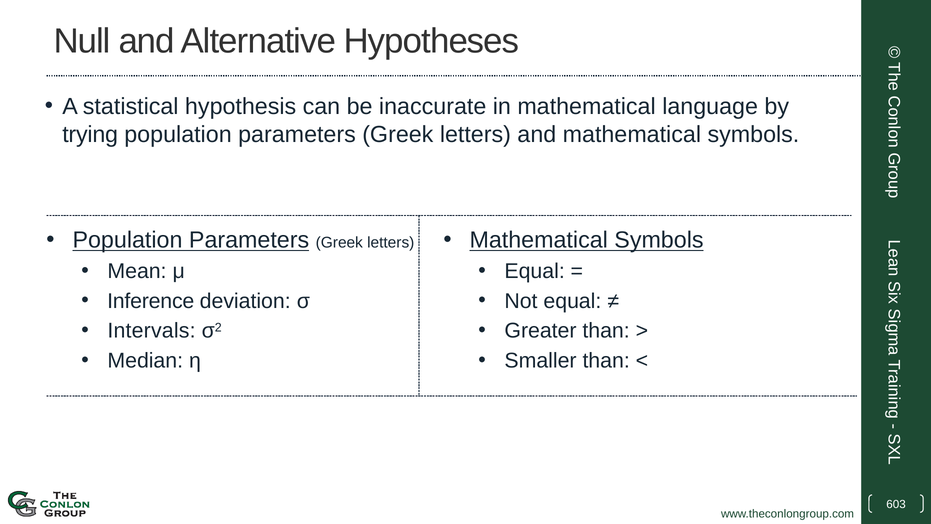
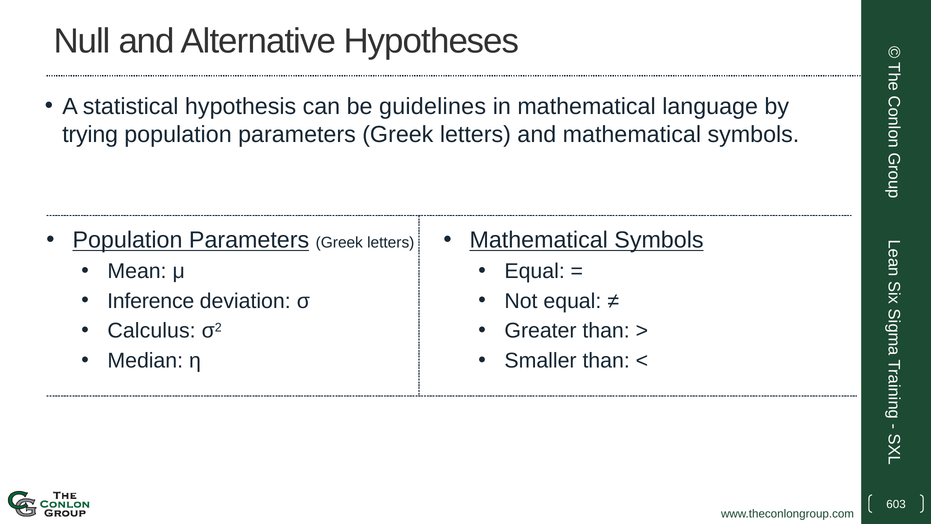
inaccurate: inaccurate -> guidelines (433, 106)
Intervals: Intervals -> Calculus (152, 331)
